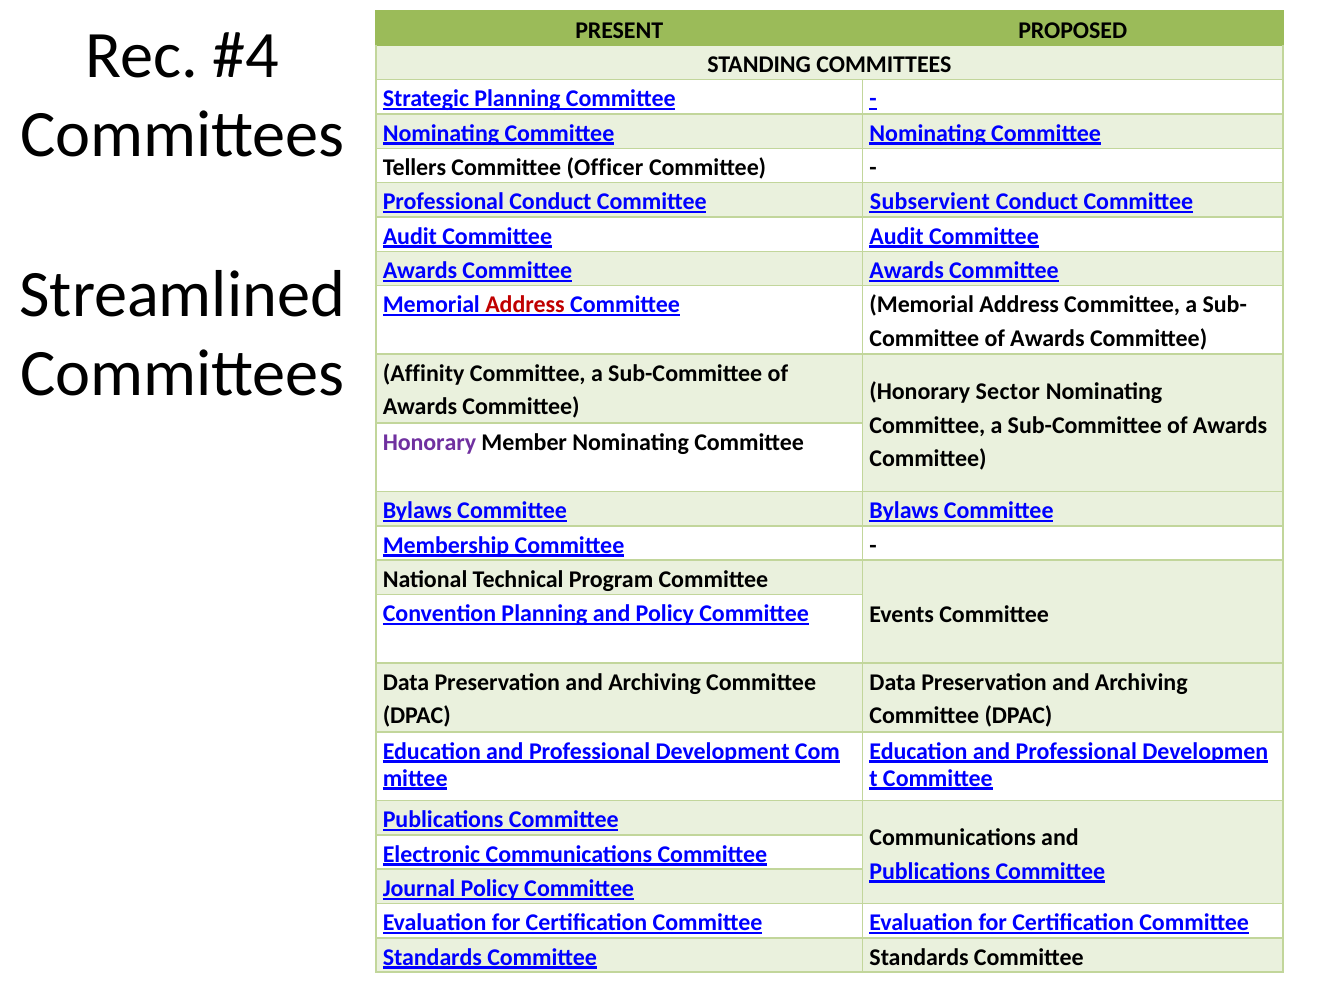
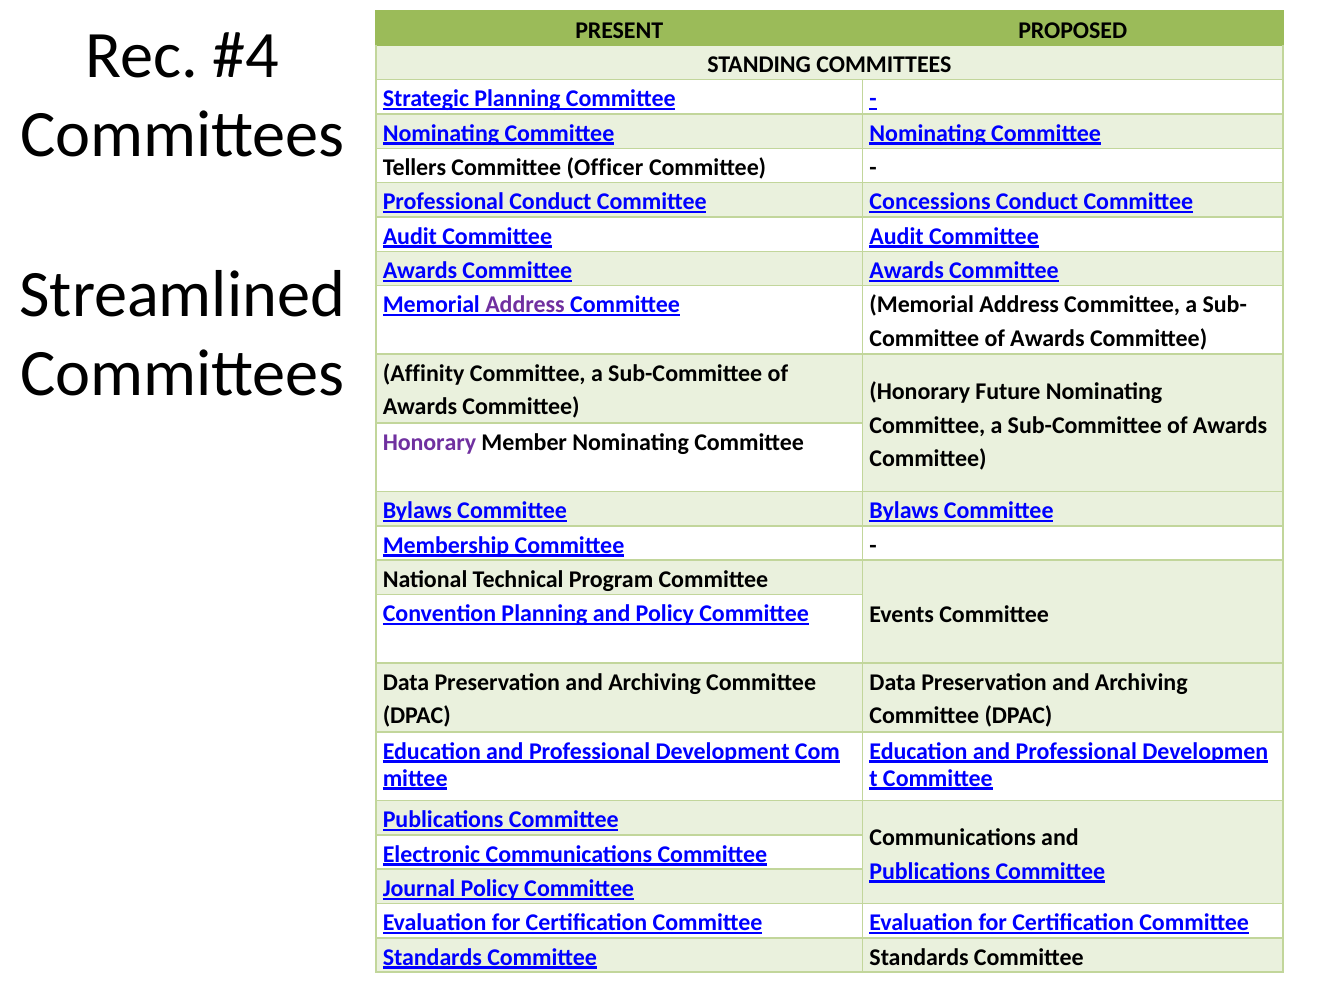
Subservient: Subservient -> Concessions (930, 202)
Address colour: red -> purple (525, 305)
Sector: Sector -> Future (1008, 392)
